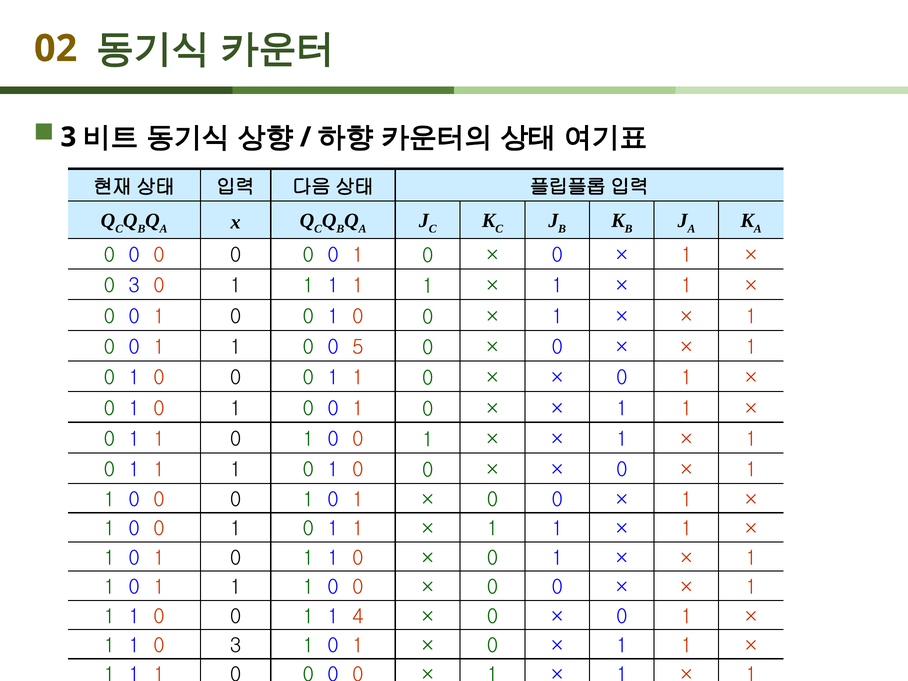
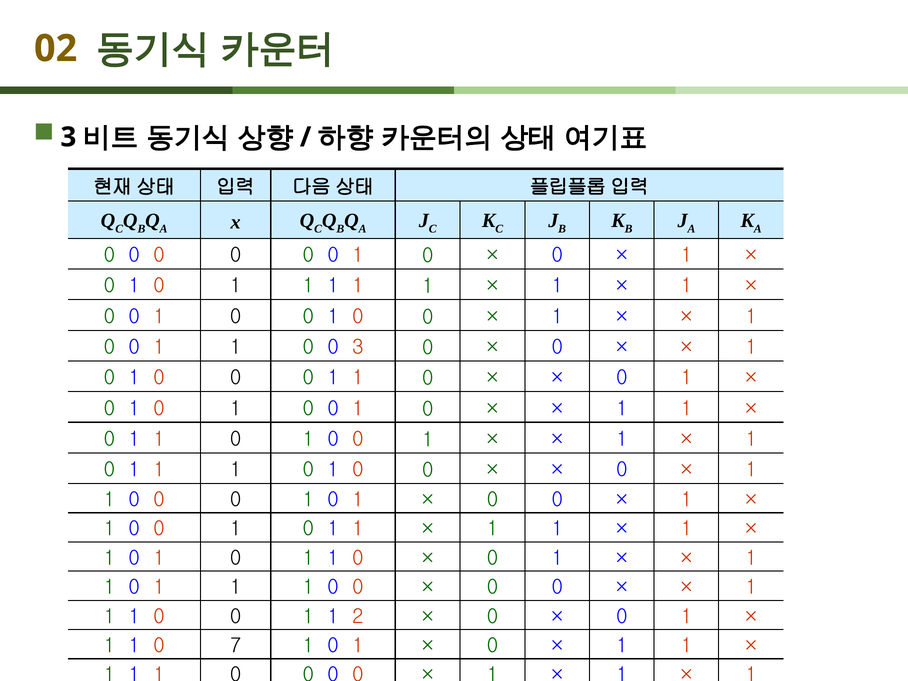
3: 3 -> 1 (134, 286)
0 5: 5 -> 3 (358, 347)
4: 4 -> 2 (358, 616)
1 0 3: 3 -> 7 (236, 646)
